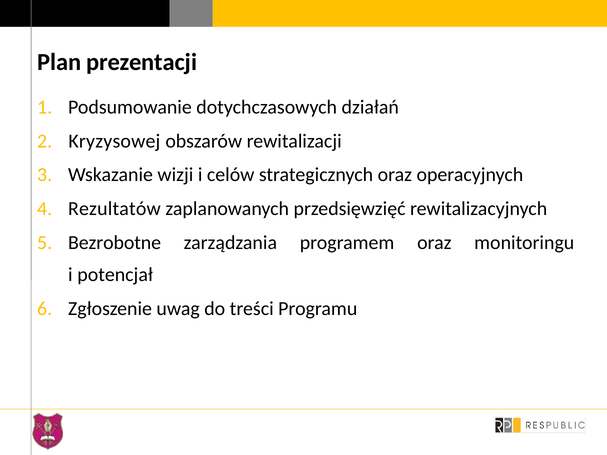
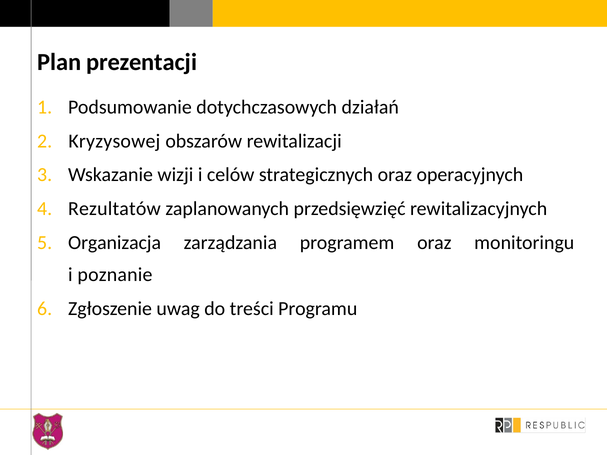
Bezrobotne: Bezrobotne -> Organizacja (115, 243)
potencjał: potencjał -> poznanie (115, 275)
